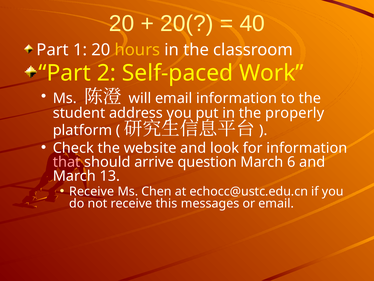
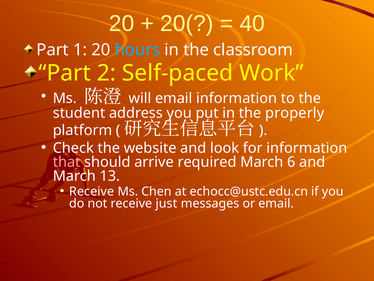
hours colour: yellow -> light blue (137, 50)
question: question -> required (207, 162)
this: this -> just (166, 203)
